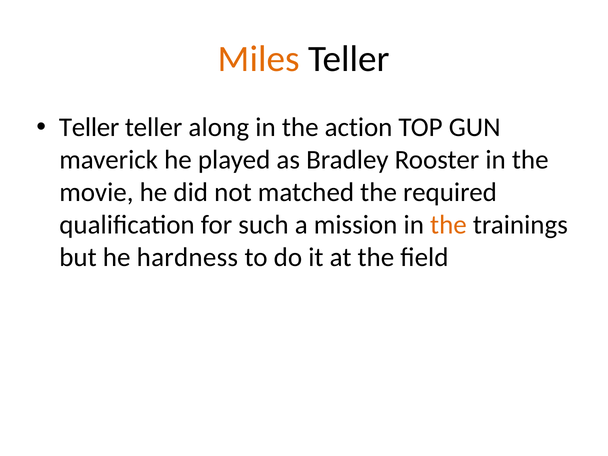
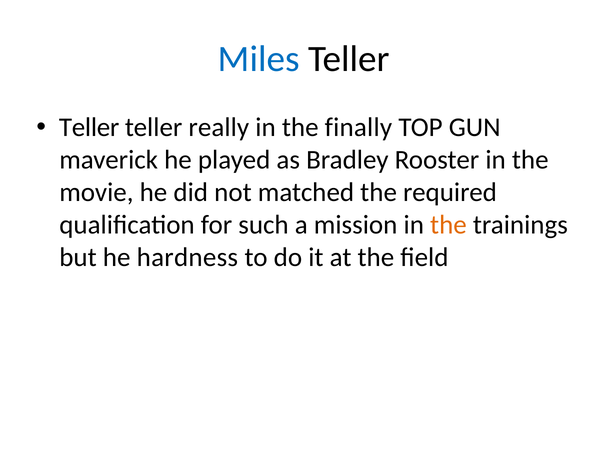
Miles colour: orange -> blue (259, 59)
along: along -> really (219, 128)
action: action -> finally (358, 128)
